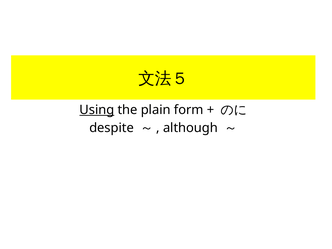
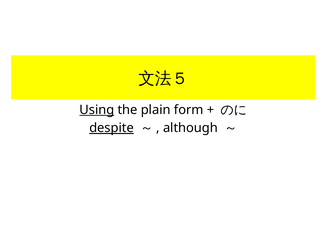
despite underline: none -> present (112, 128)
